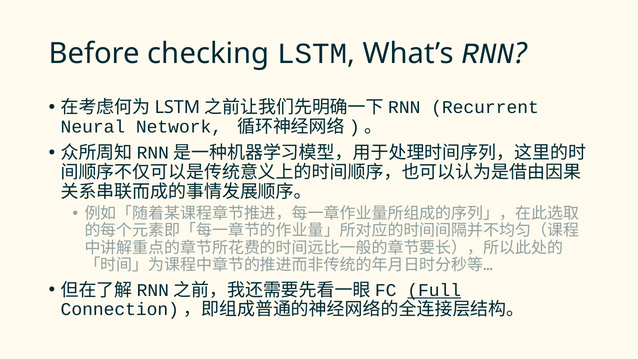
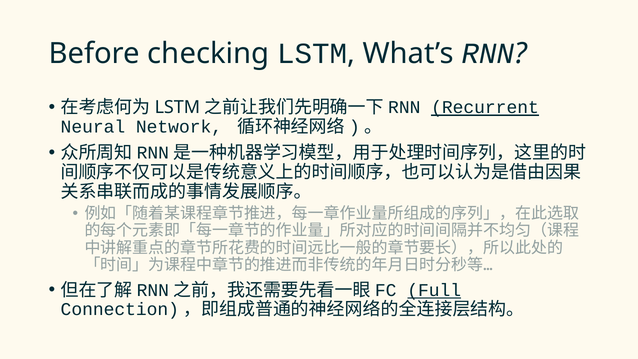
Recurrent underline: none -> present (485, 108)
